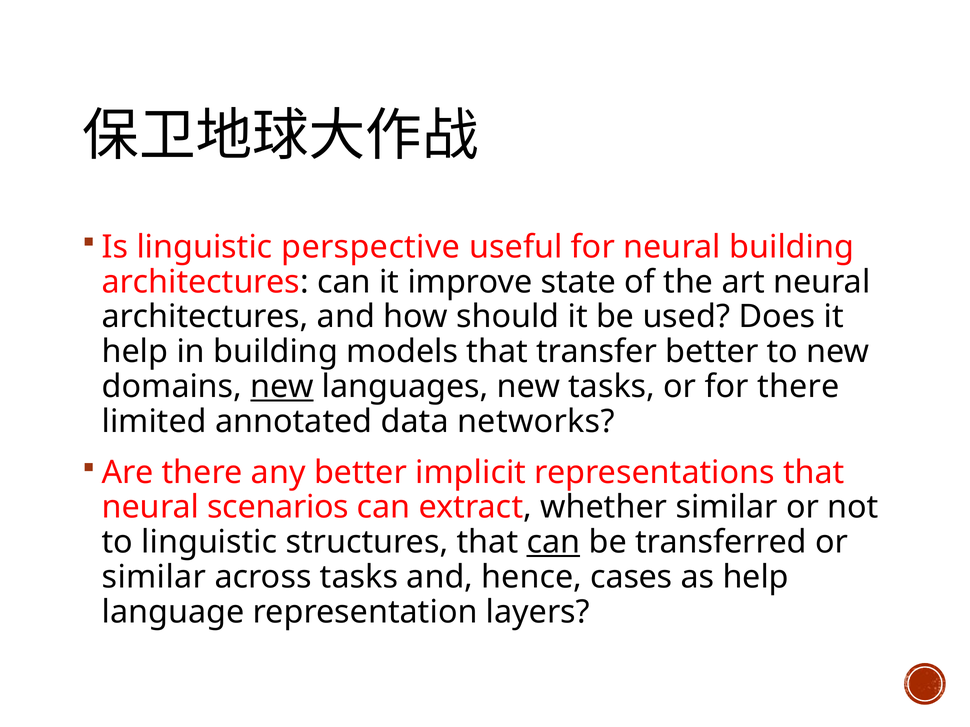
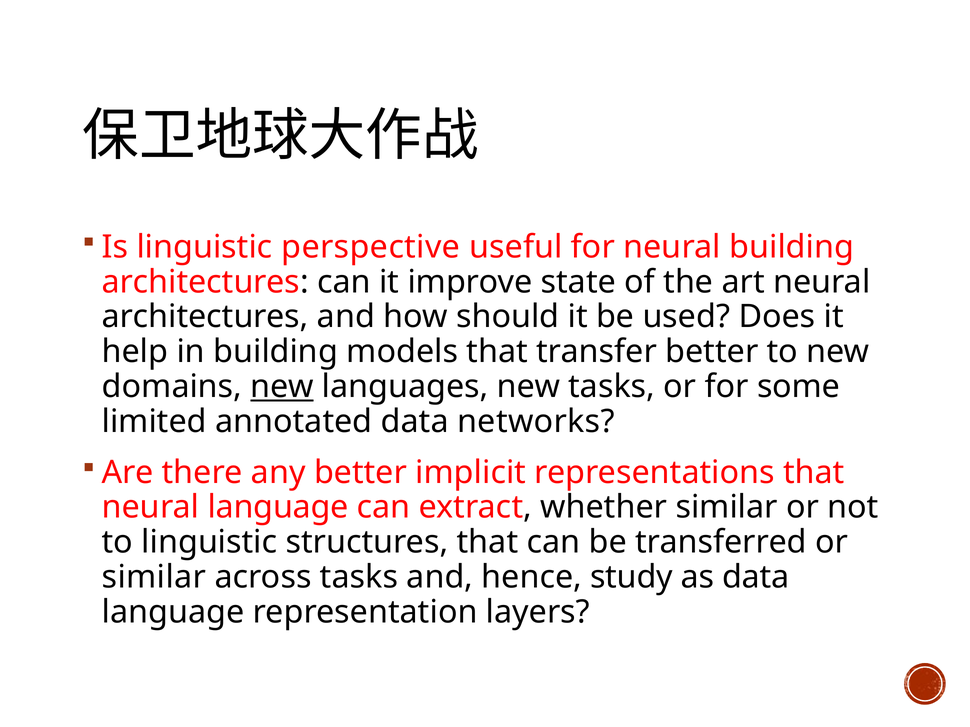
for there: there -> some (799, 387)
neural scenarios: scenarios -> language (278, 508)
can underline: present -> none (553, 543)
cases: cases -> study (631, 577)
as help: help -> data (756, 577)
